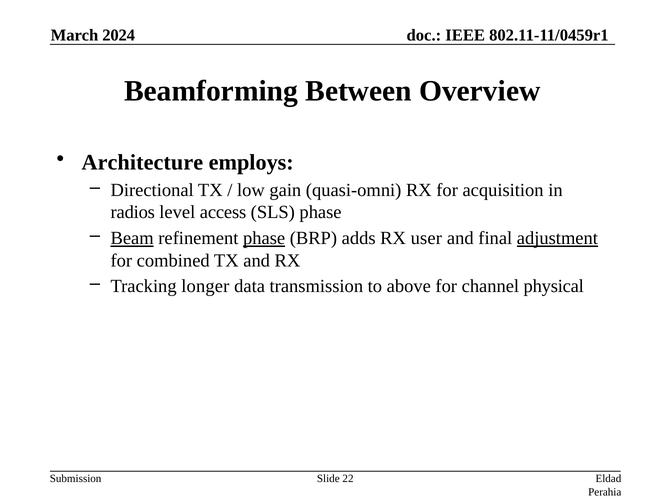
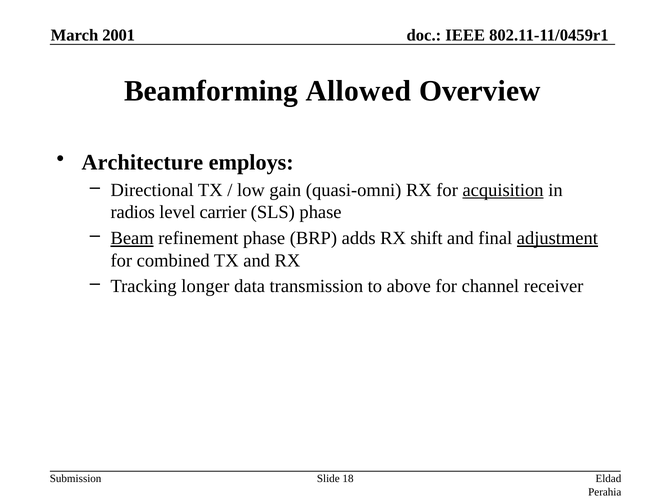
2024: 2024 -> 2001 (119, 35)
Between: Between -> Allowed (358, 91)
acquisition underline: none -> present (503, 190)
access: access -> carrier (223, 212)
phase underline: present -> none (264, 238)
user: user -> shift (427, 238)
physical: physical -> receiver (554, 286)
22: 22 -> 18 (348, 478)
